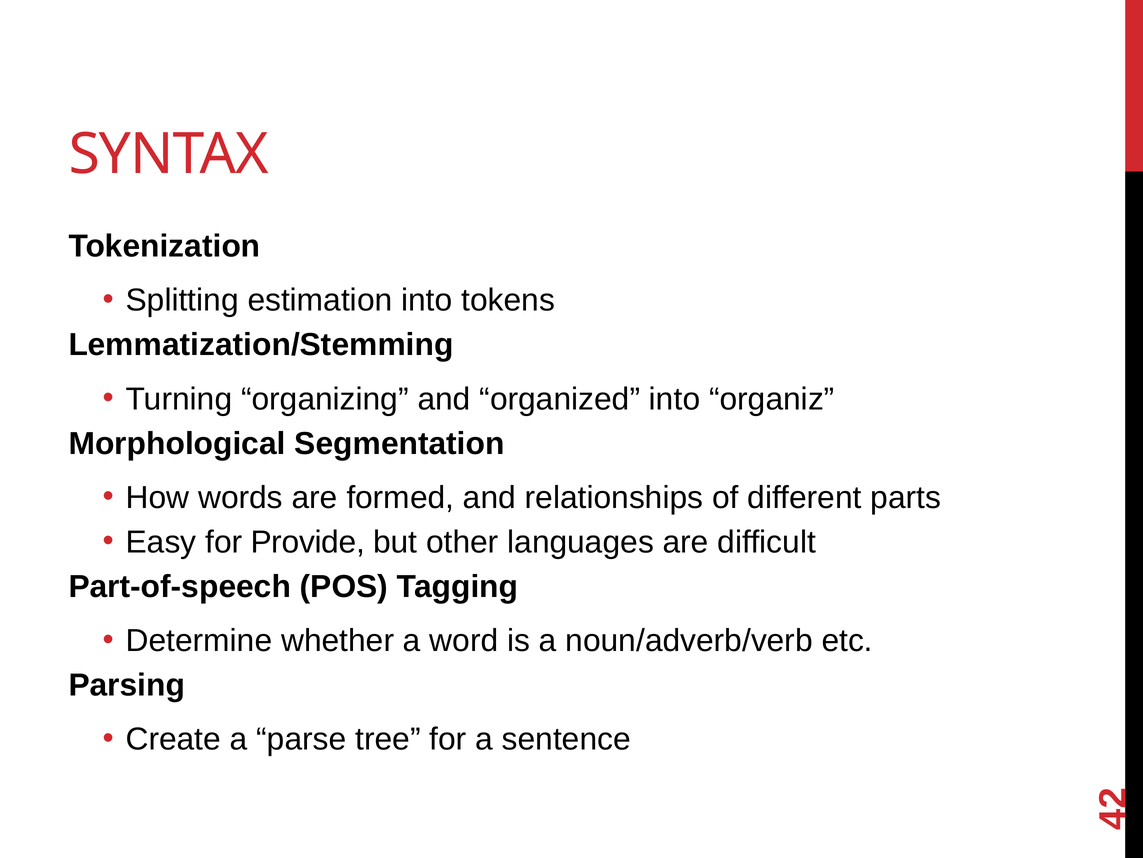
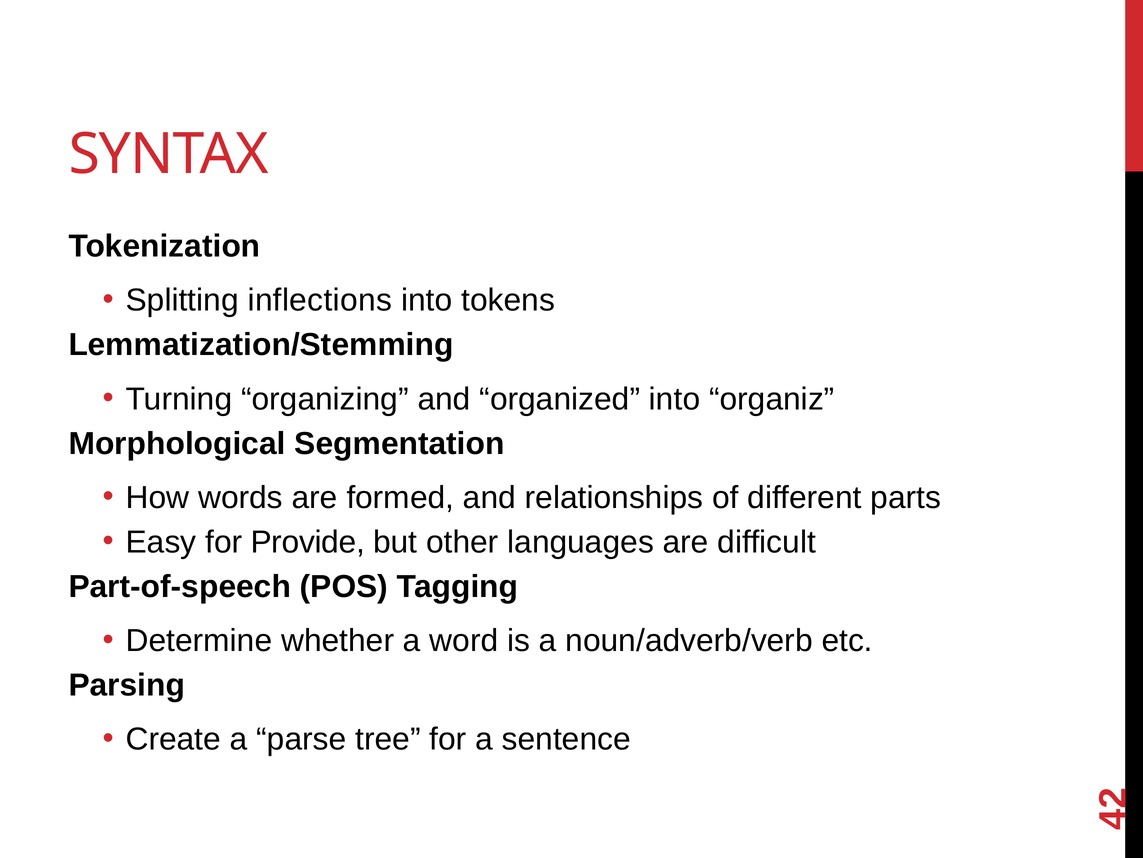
estimation: estimation -> inflections (320, 300)
